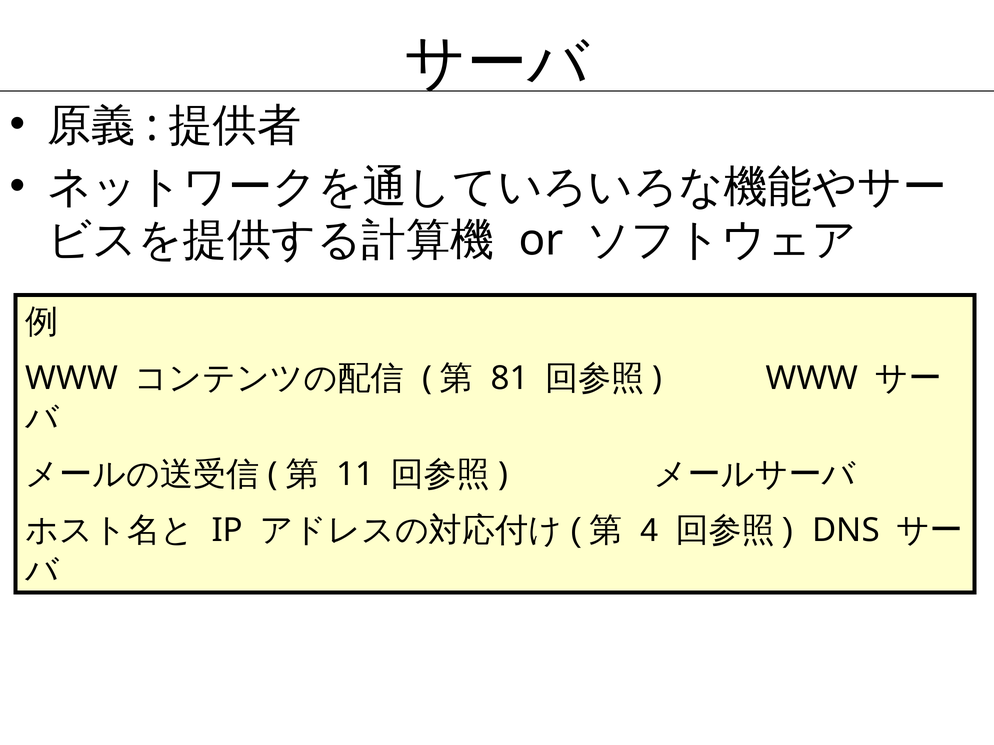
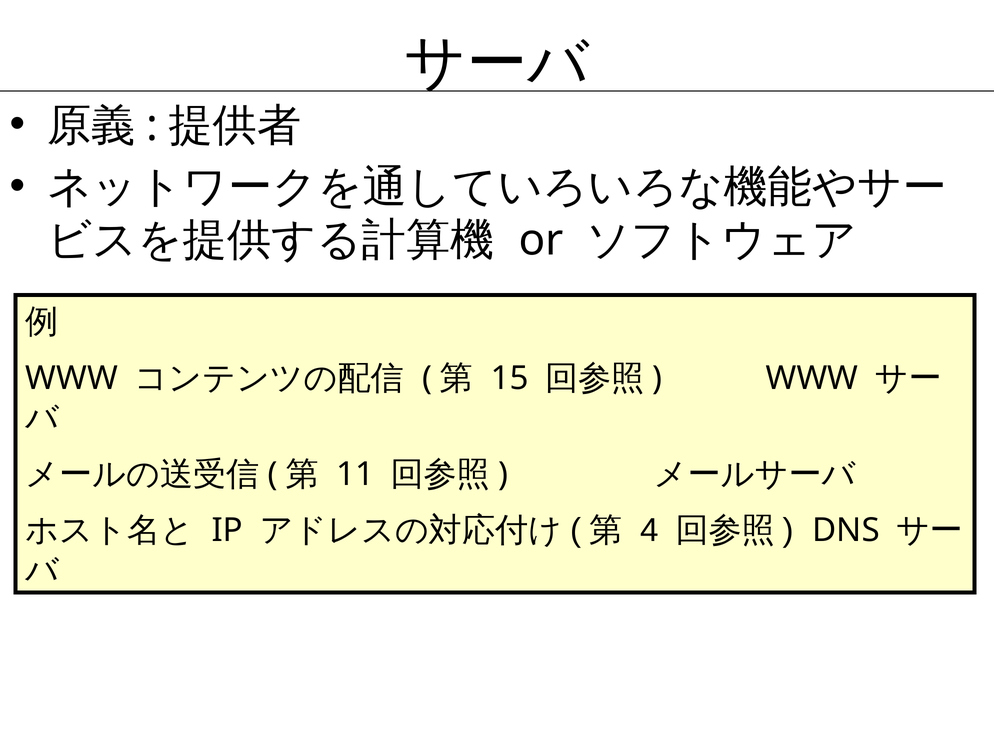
81: 81 -> 15 (510, 379)
